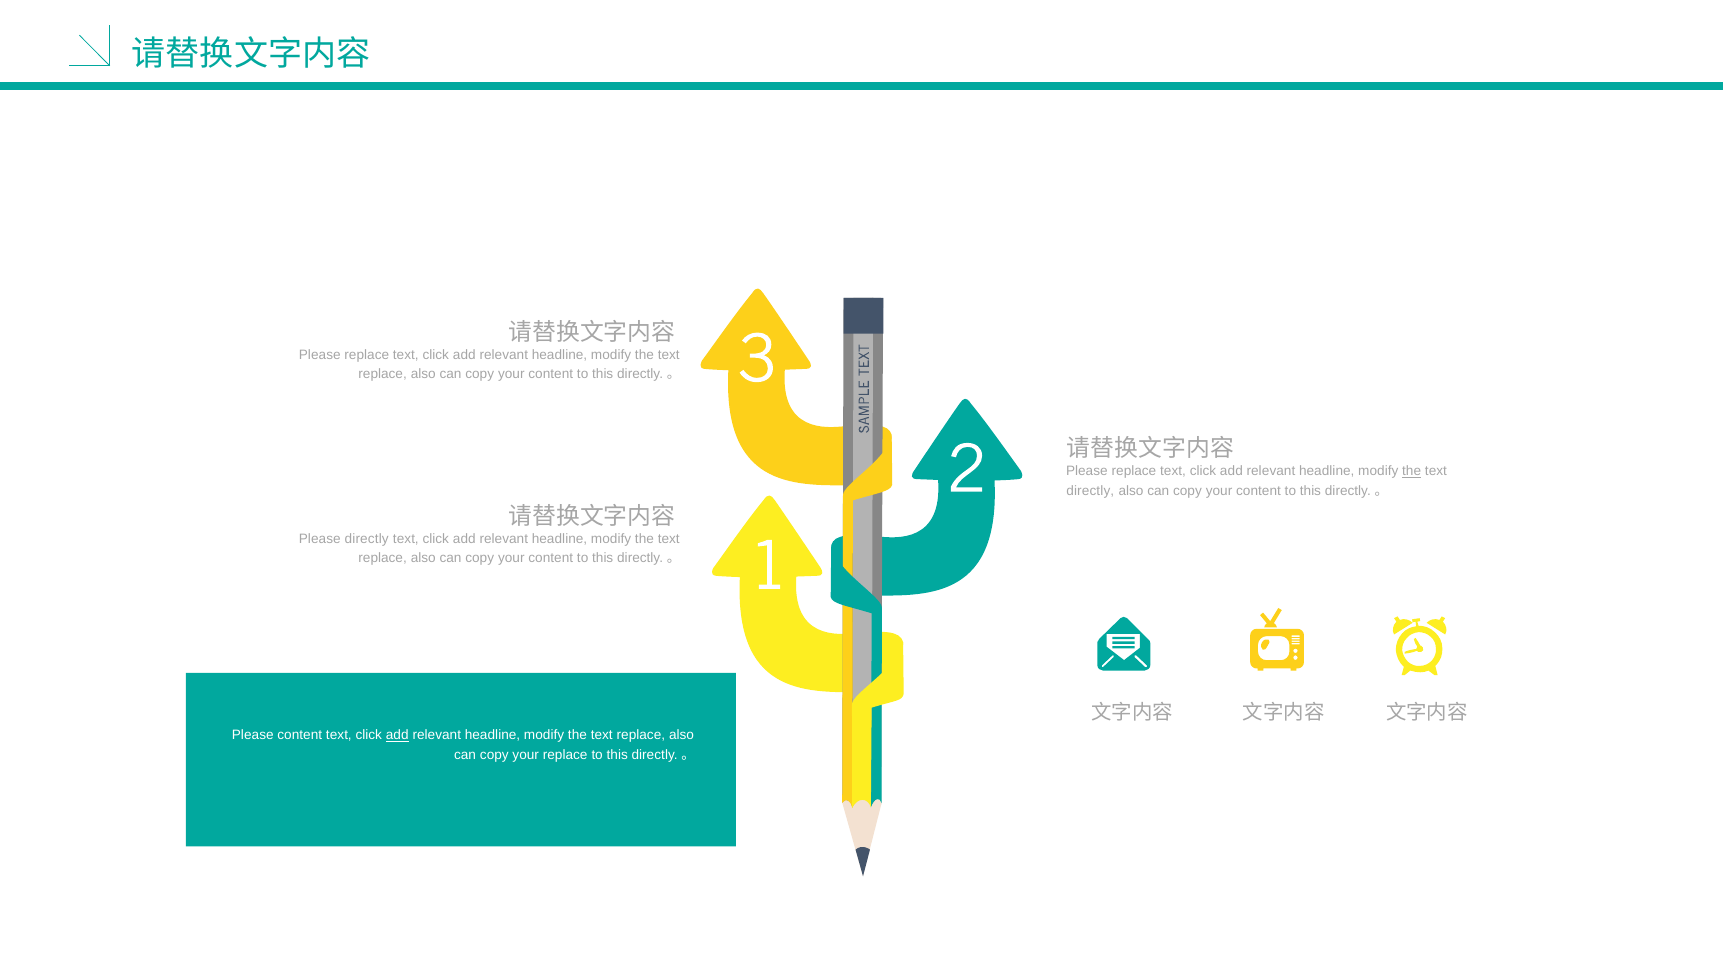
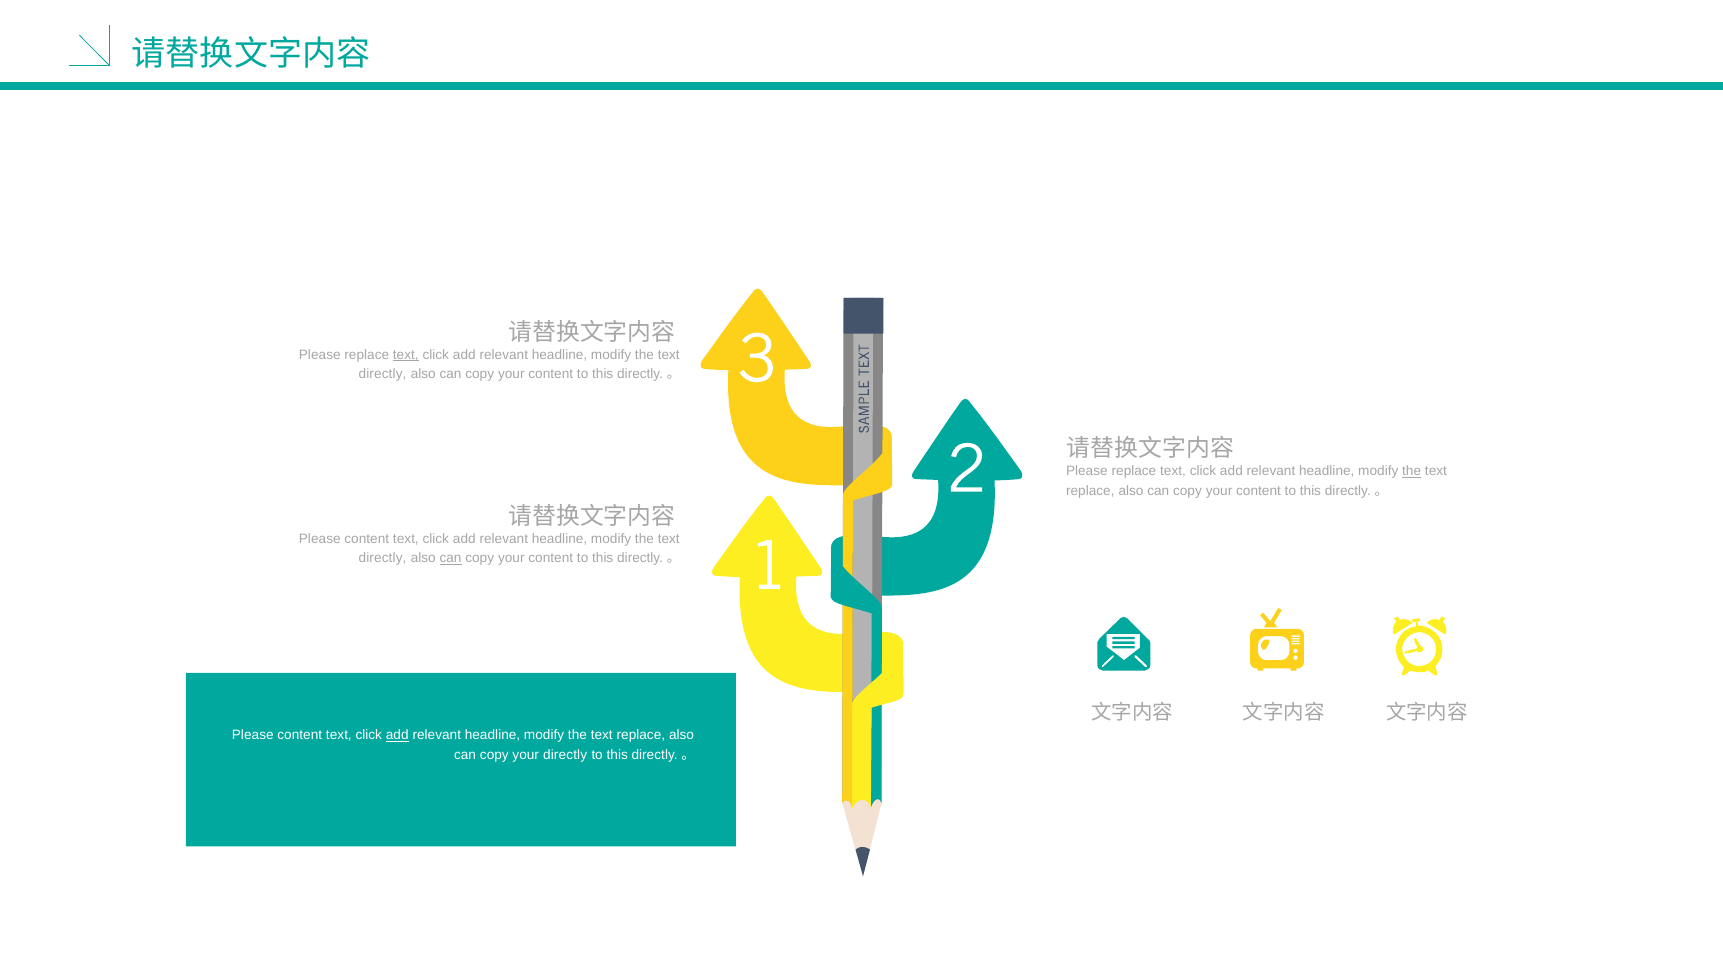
text underline: none -> present (406, 355)
replace: replace -> directly (383, 374)
directly: directly -> replace (1090, 491)
directly: directly -> content (367, 539)
replace: replace -> directly (383, 558)
can underline: none -> present (451, 558)
your replace: replace -> directly (565, 755)
